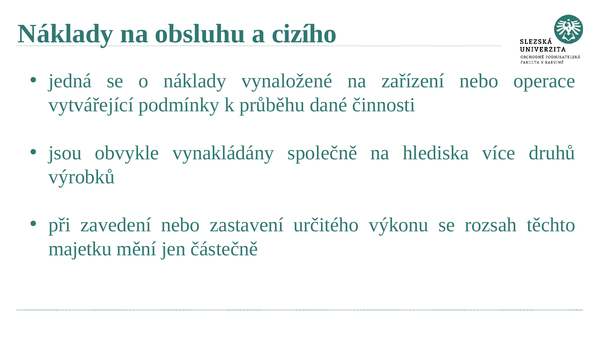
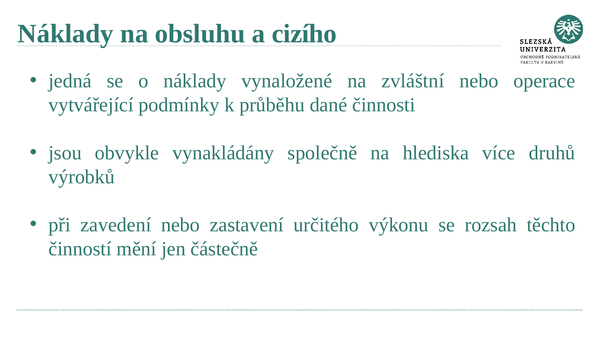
zařízení: zařízení -> zvláštní (413, 81)
majetku: majetku -> činností (80, 248)
